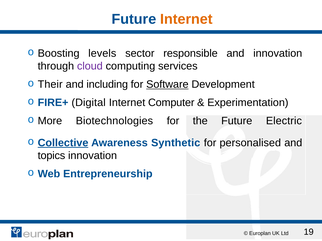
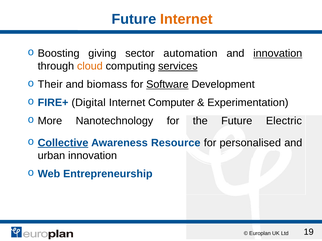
levels: levels -> giving (102, 53)
responsible: responsible -> automation (190, 53)
innovation underline: none -> present (278, 53)
cloud colour: purple -> orange (90, 66)
services underline: none -> present (178, 66)
including: including -> biomass (107, 85)
Biotechnologies: Biotechnologies -> Nanotechnology (114, 121)
Synthetic: Synthetic -> Resource (176, 143)
topics: topics -> urban (51, 156)
